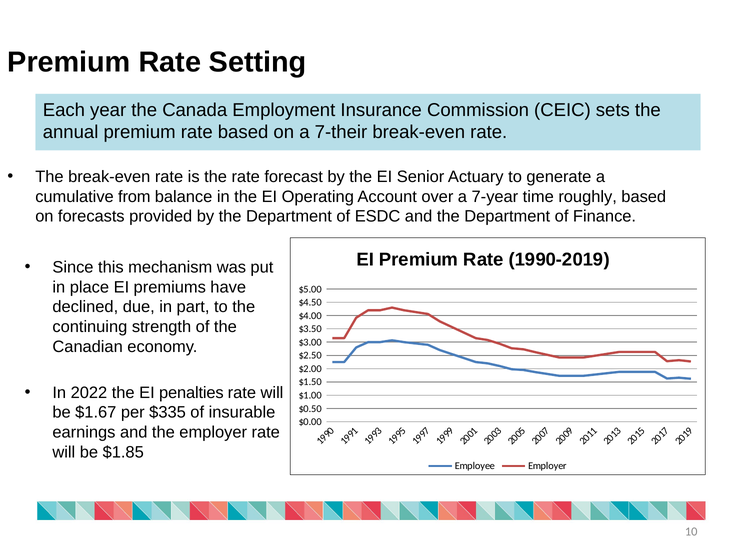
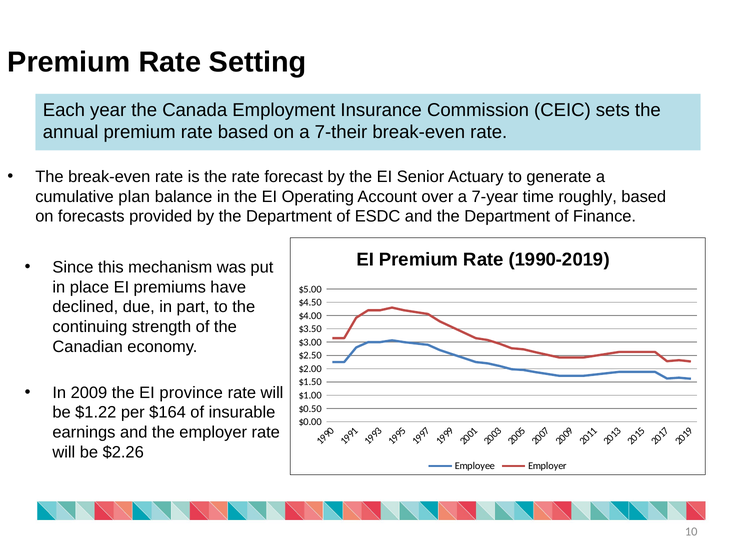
from: from -> plan (134, 196)
2022: 2022 -> 2009 (89, 392)
penalties: penalties -> province (191, 392)
$1.67: $1.67 -> $1.22 (96, 412)
$335: $335 -> $164 (168, 412)
$1.85: $1.85 -> $2.26 (123, 452)
